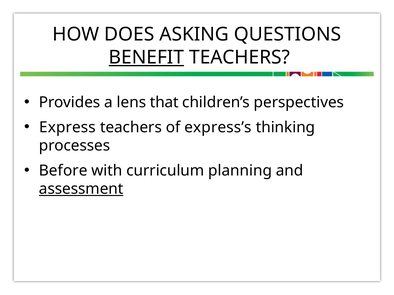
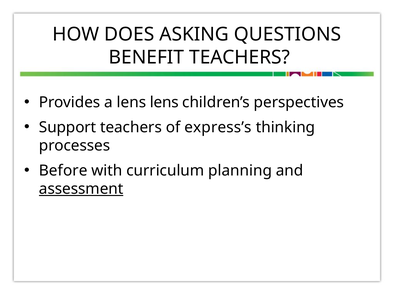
BENEFIT underline: present -> none (146, 57)
lens that: that -> lens (164, 103)
Express: Express -> Support (68, 127)
